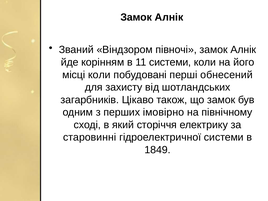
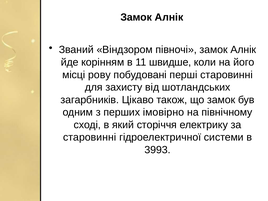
11 системи: системи -> швидше (170, 62)
місці коли: коли -> рову (99, 75)
перші обнесений: обнесений -> старовинні (227, 75)
1849: 1849 -> 3993 (158, 150)
